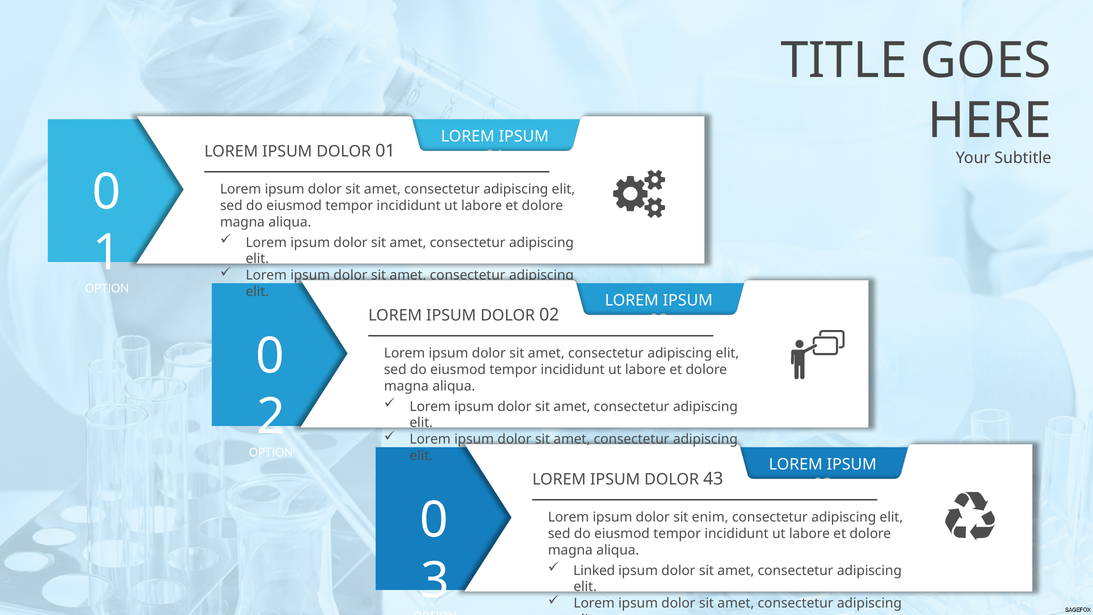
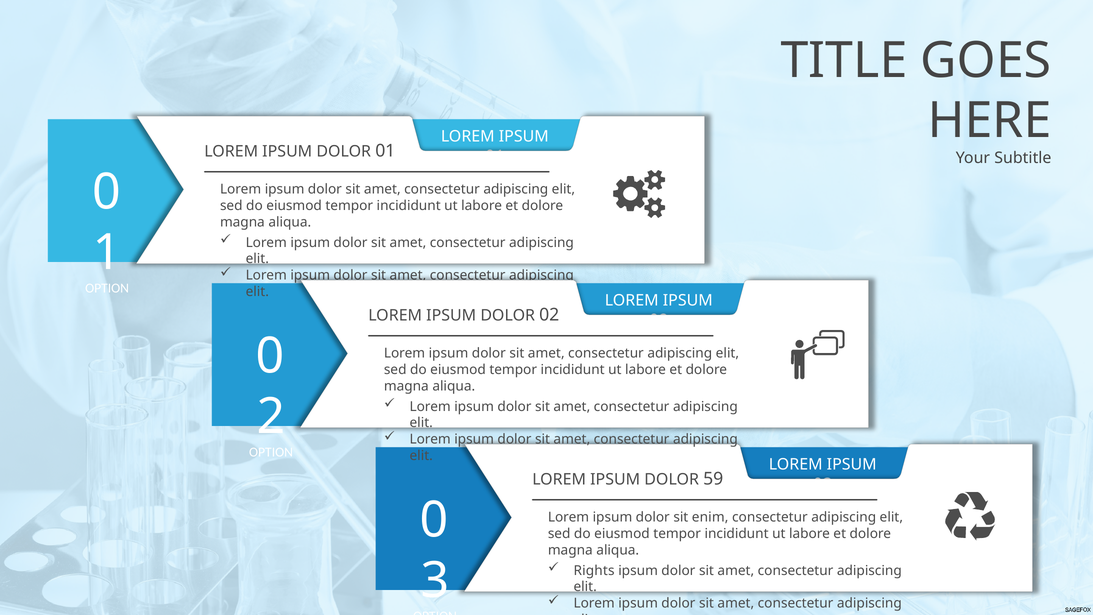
43: 43 -> 59 (713, 479)
Linked: Linked -> Rights (594, 570)
